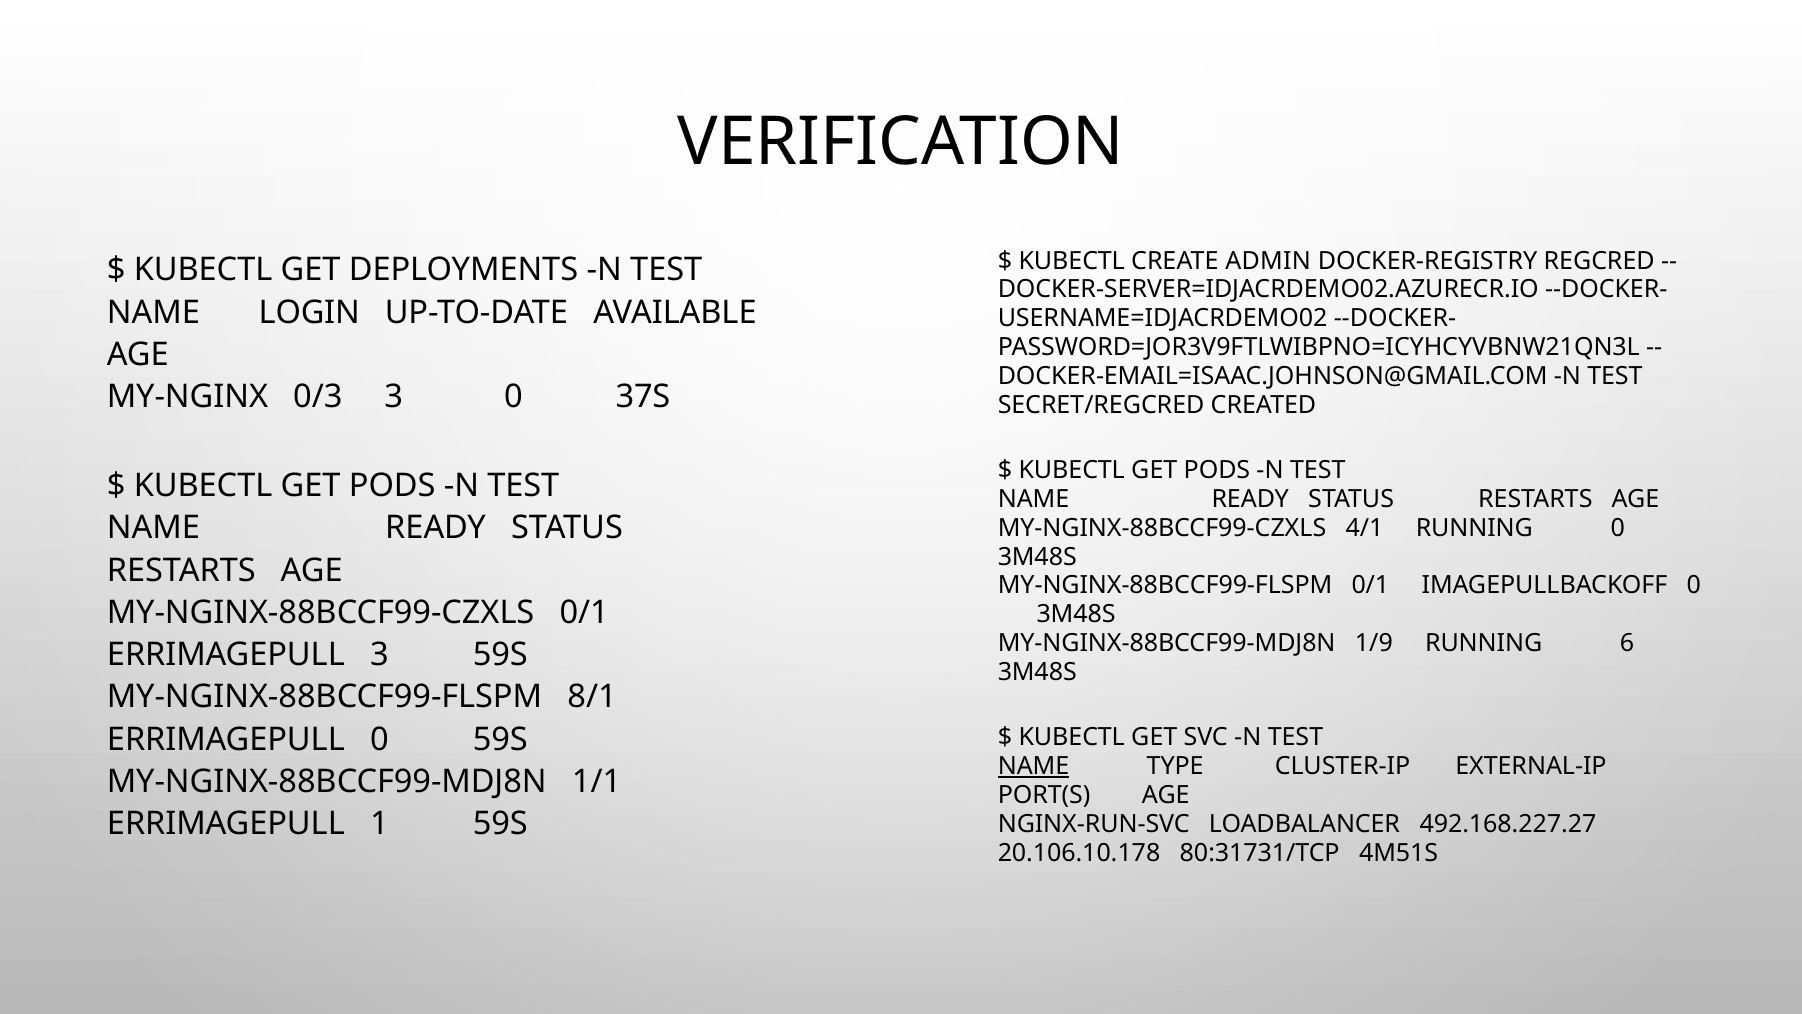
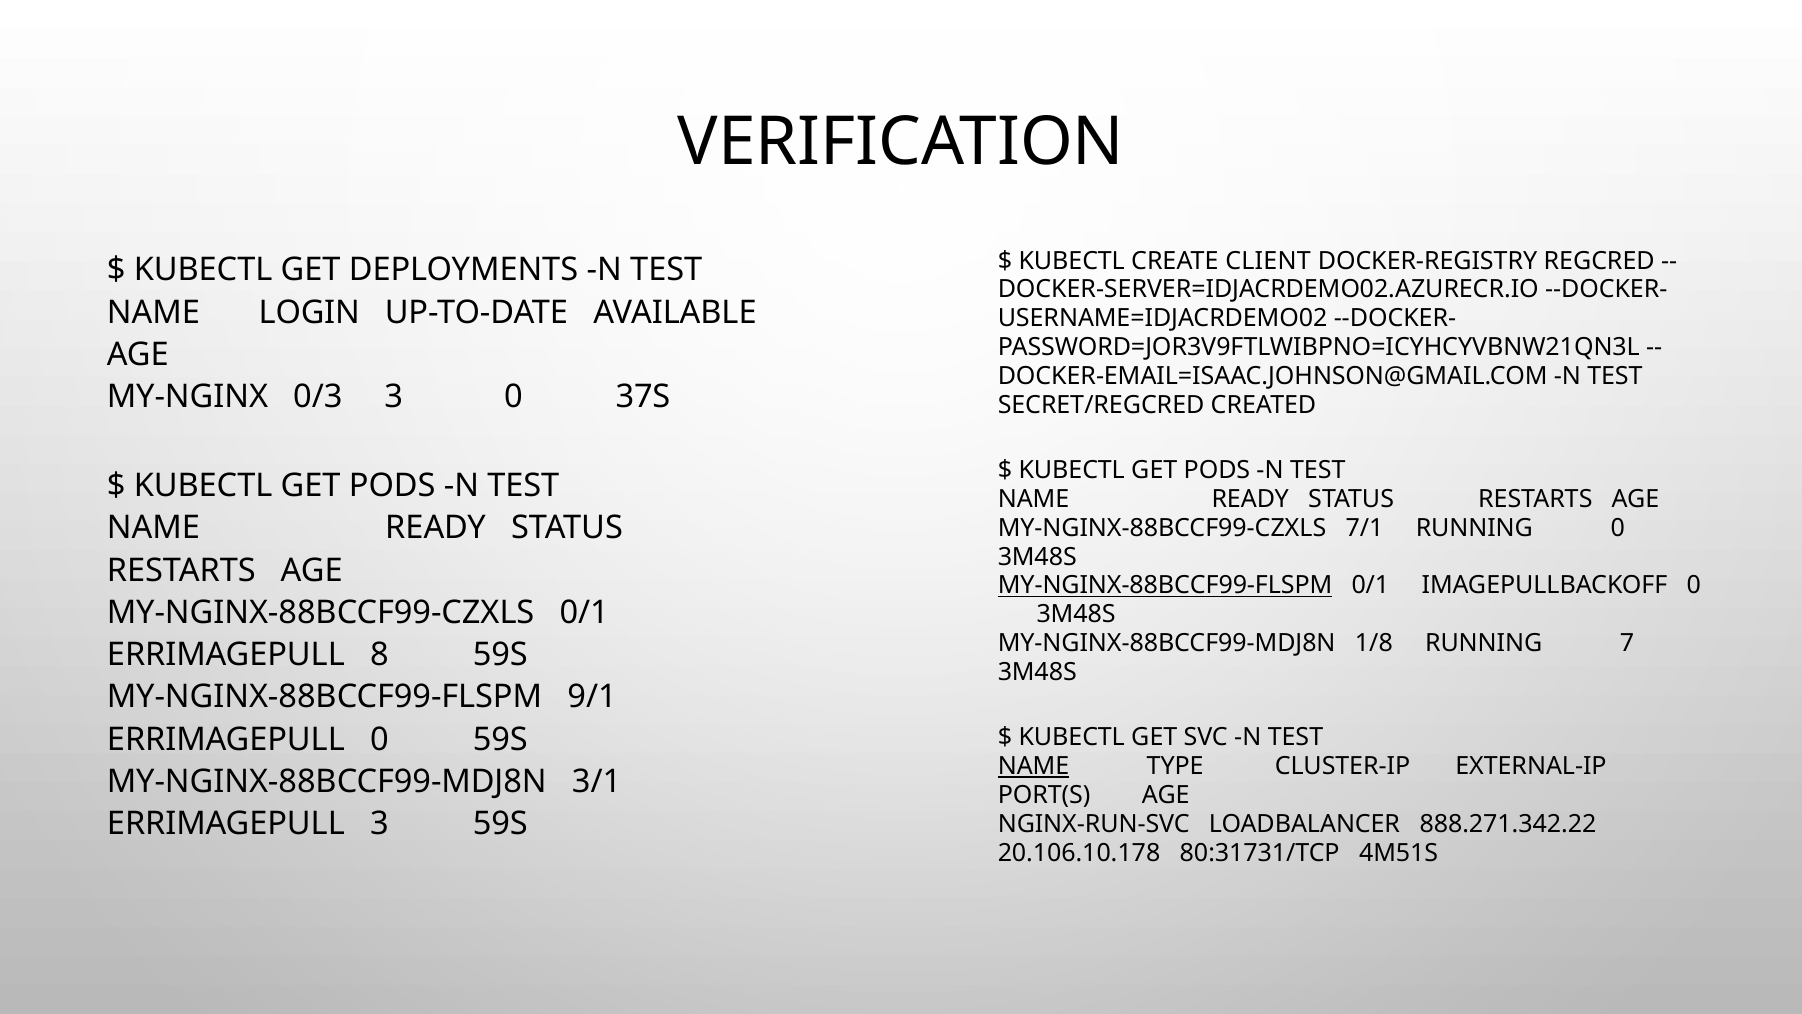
ADMIN: ADMIN -> CLIENT (1268, 261)
4/1: 4/1 -> 7/1 (1364, 528)
MY-NGINX-88BCCF99-FLSPM underline: none -> present (1165, 585)
1/9: 1/9 -> 1/8 (1374, 643)
6: 6 -> 7 (1627, 643)
ERRIMAGEPULL 3: 3 -> 8 (379, 655)
8/1: 8/1 -> 9/1 (592, 697)
1/1: 1/1 -> 3/1 (597, 781)
ERRIMAGEPULL 1: 1 -> 3 (379, 823)
492.168.227.27: 492.168.227.27 -> 888.271.342.22 (1508, 824)
